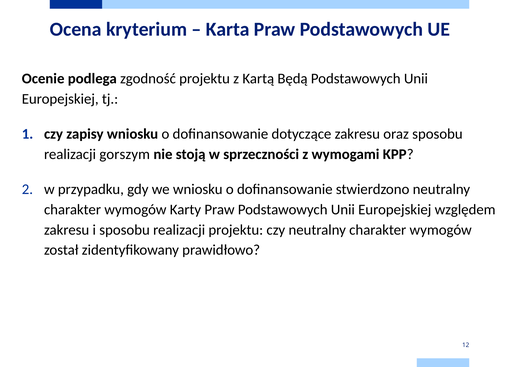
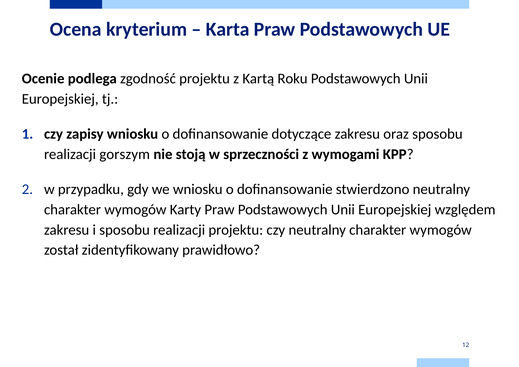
Będą: Będą -> Roku (293, 79)
